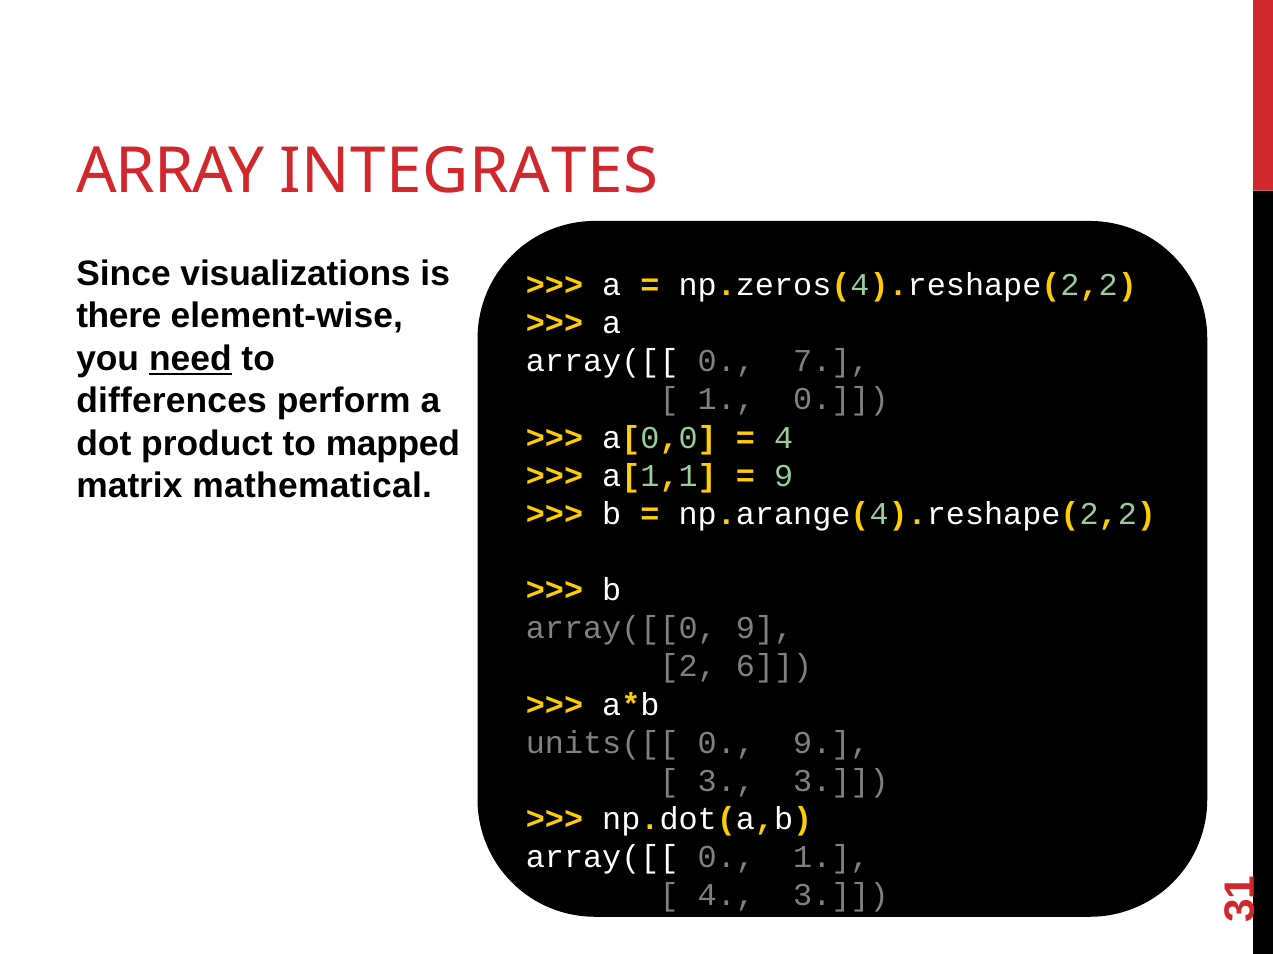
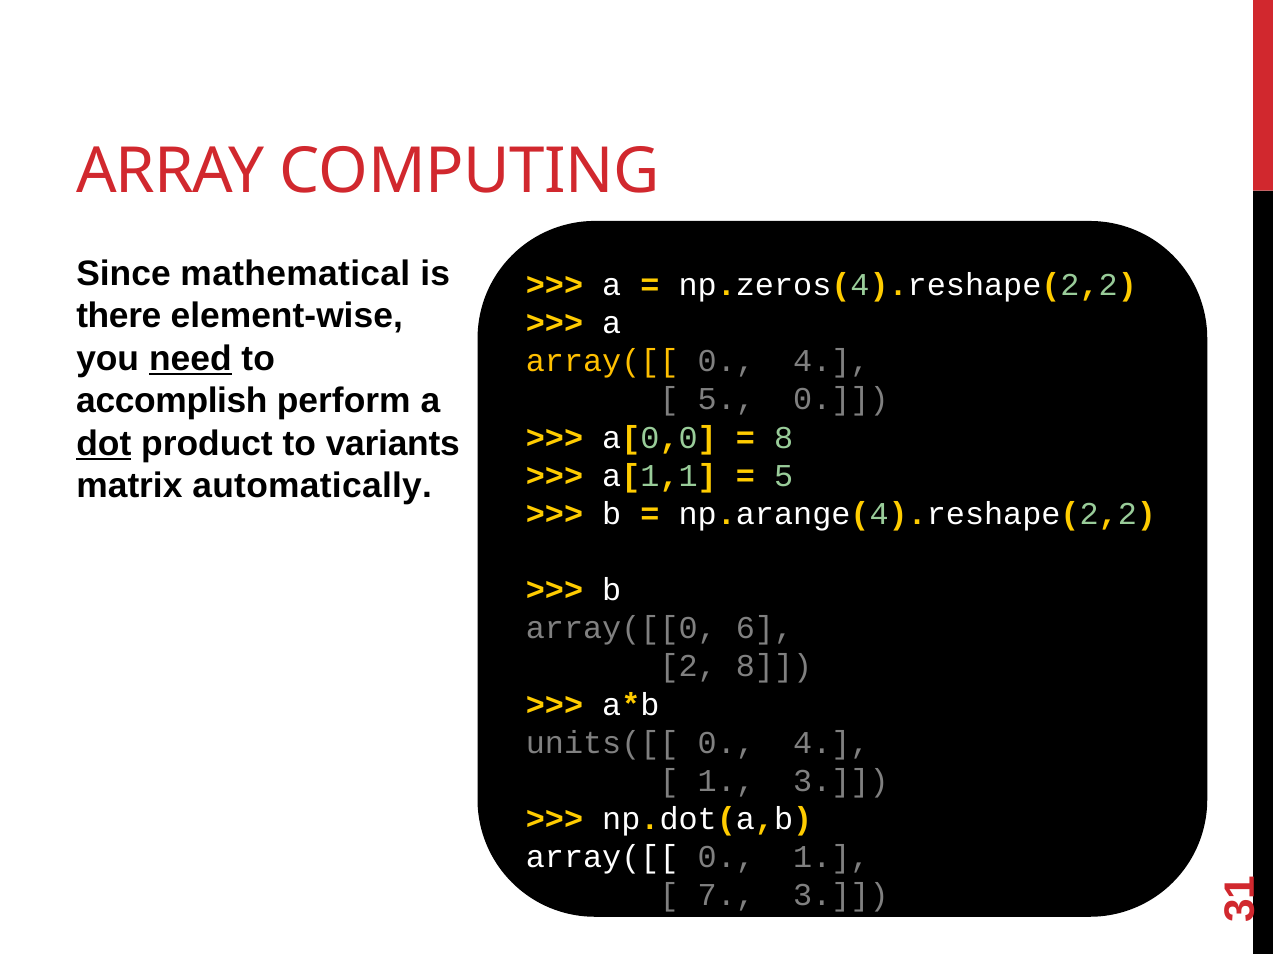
INTEGRATES: INTEGRATES -> COMPUTING (469, 172)
visualizations: visualizations -> mathematical (295, 274)
array([[ colour: white -> yellow (602, 361)
7: 7 -> 4 (831, 361)
differences: differences -> accomplish (172, 401)
1: 1 -> 5 (726, 400)
4: 4 -> 8 (784, 438)
dot underline: none -> present (104, 444)
mapped: mapped -> variants (393, 444)
9: 9 -> 5 (784, 476)
mathematical: mathematical -> automatically (312, 486)
array([[0 9: 9 -> 6 (765, 629)
2 6: 6 -> 8 (774, 667)
9: 9 -> 4 (831, 743)
3: 3 -> 1 (726, 782)
4: 4 -> 7 (726, 896)
